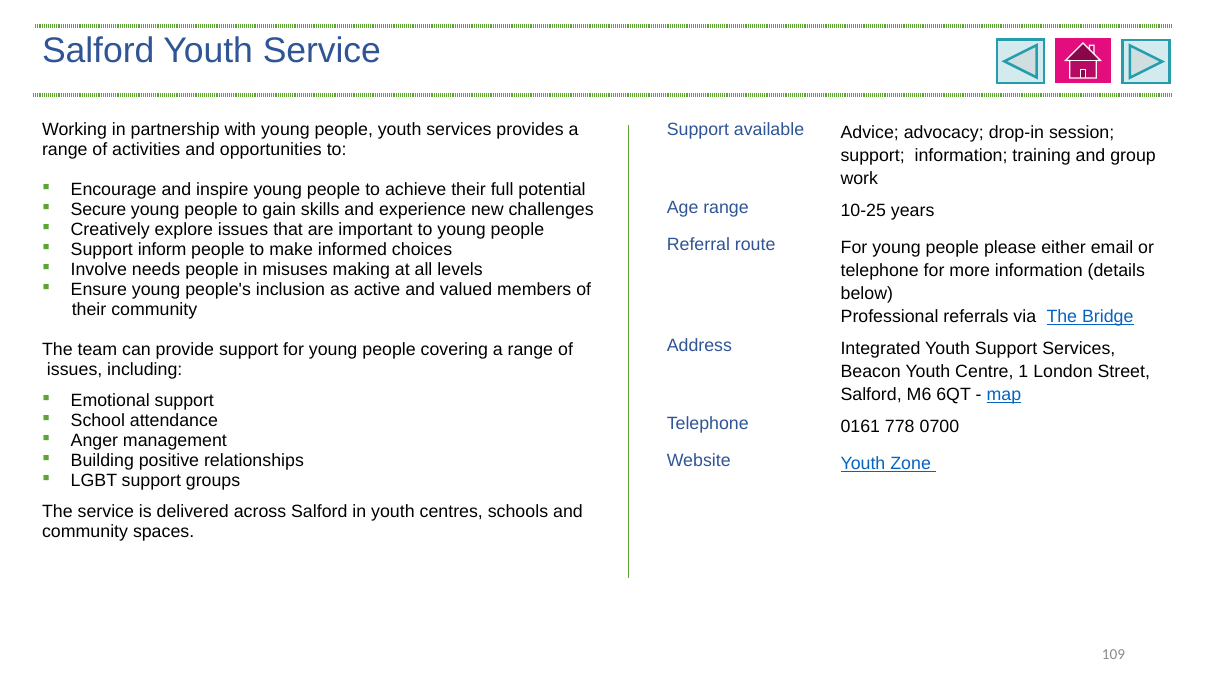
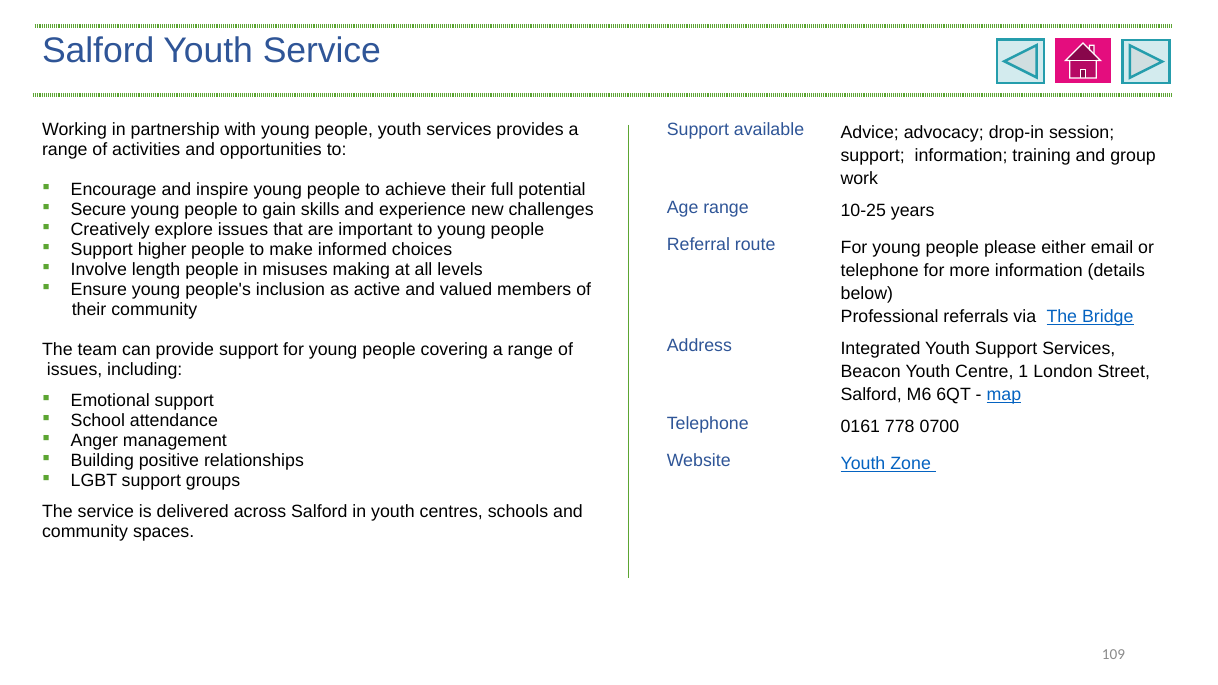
inform: inform -> higher (162, 249)
needs: needs -> length (156, 269)
